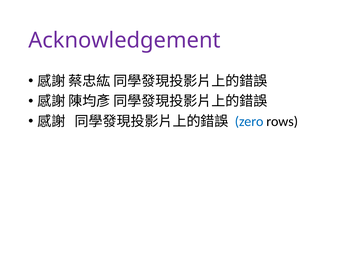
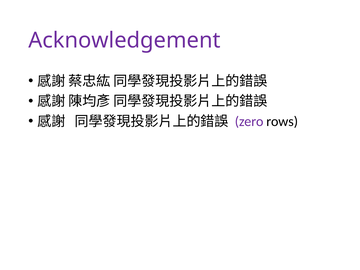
zero colour: blue -> purple (249, 121)
